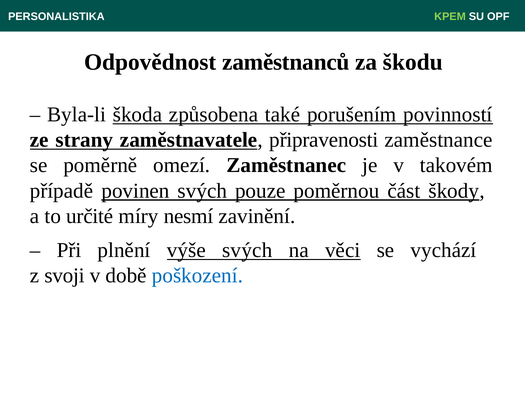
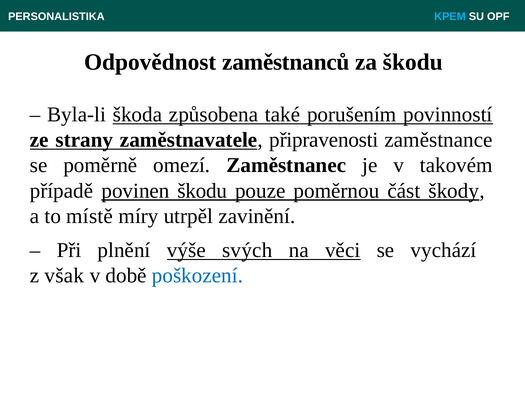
KPEM colour: light green -> light blue (450, 17)
povinen svých: svých -> škodu (202, 191)
určité: určité -> místě (90, 216)
nesmí: nesmí -> utrpěl (188, 216)
svoji: svoji -> však (64, 275)
